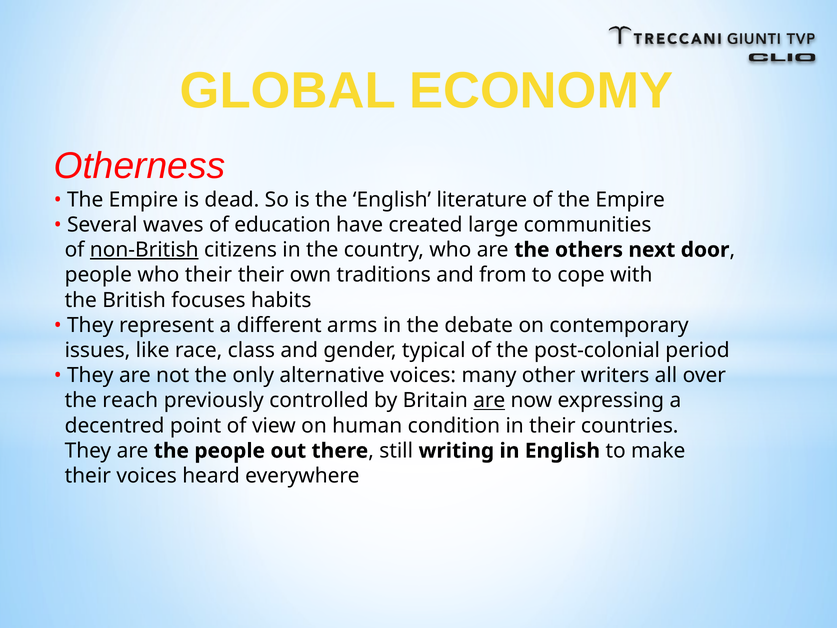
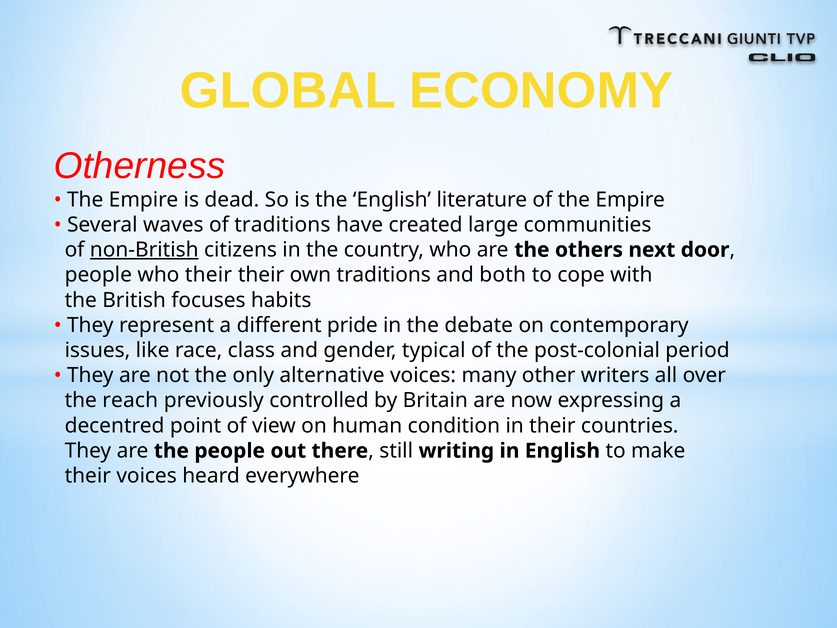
of education: education -> traditions (282, 225)
from: from -> both (503, 275)
arms: arms -> pride (352, 325)
are underline: present -> none (489, 400)
